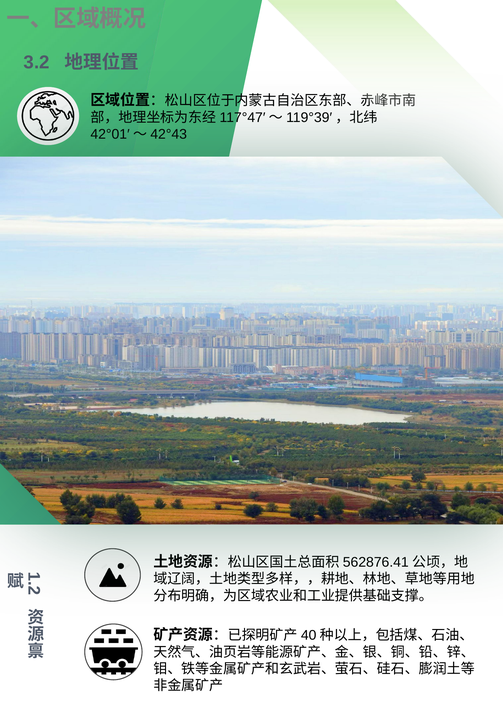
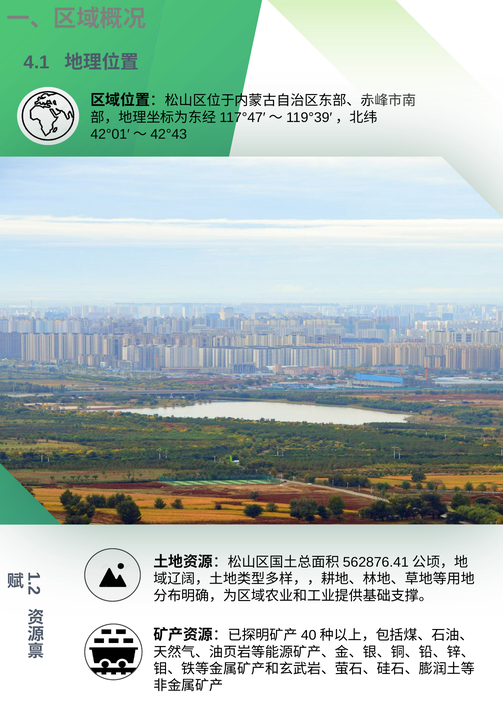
3.2: 3.2 -> 4.1 (37, 62)
